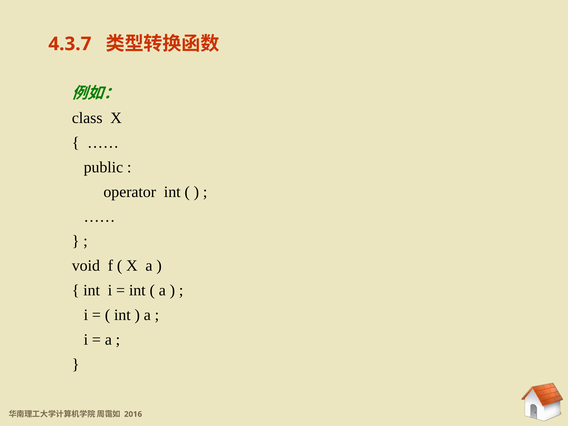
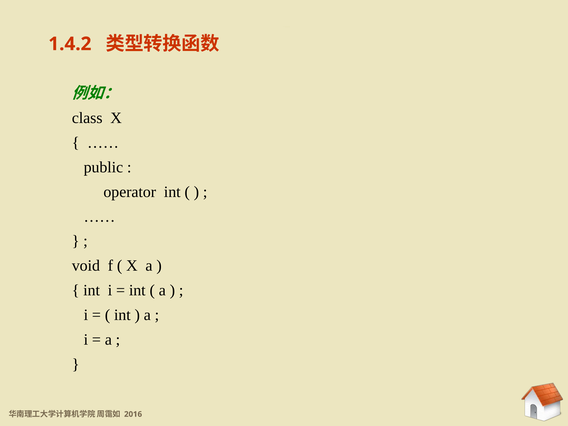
4.3.7: 4.3.7 -> 1.4.2 (70, 44)
